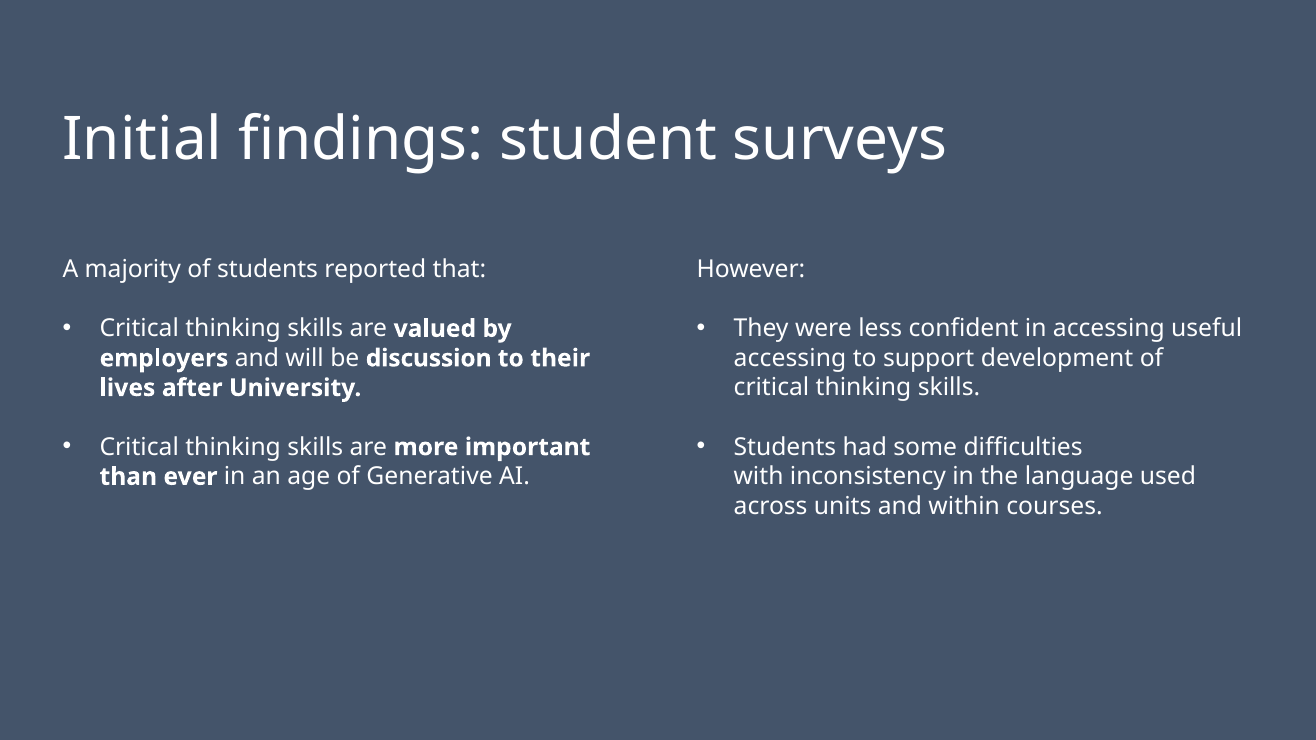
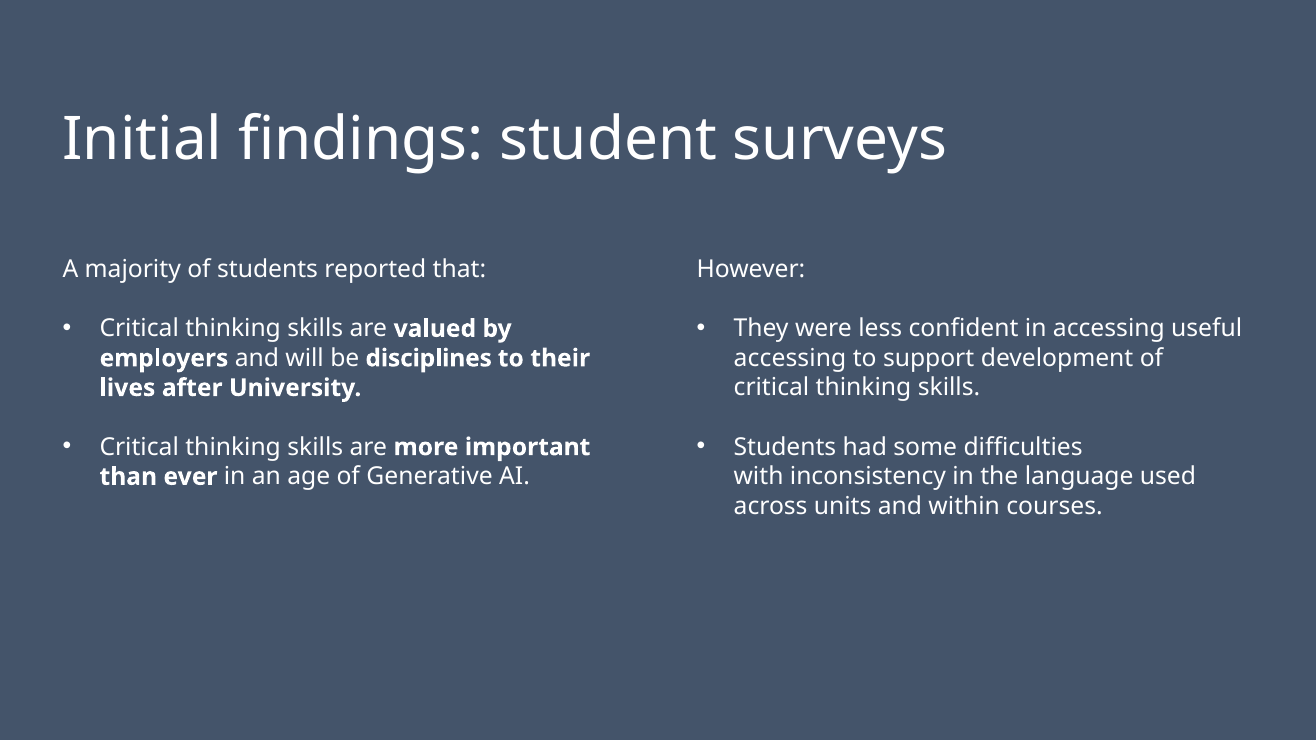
discussion: discussion -> disciplines (429, 358)
